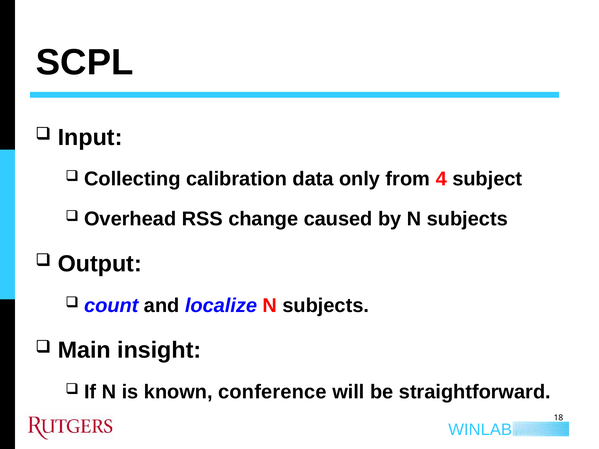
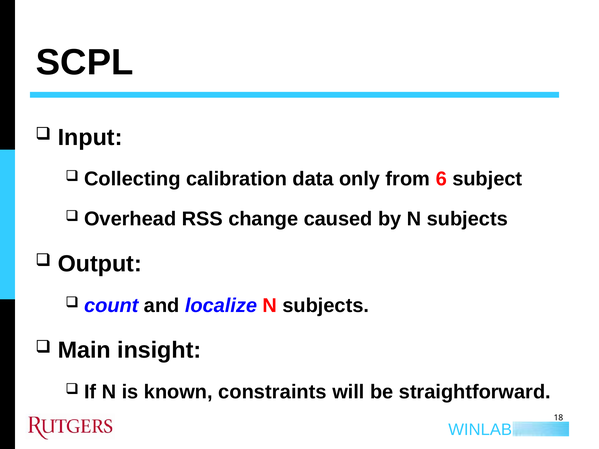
4: 4 -> 6 (441, 179)
conference: conference -> constraints (272, 392)
